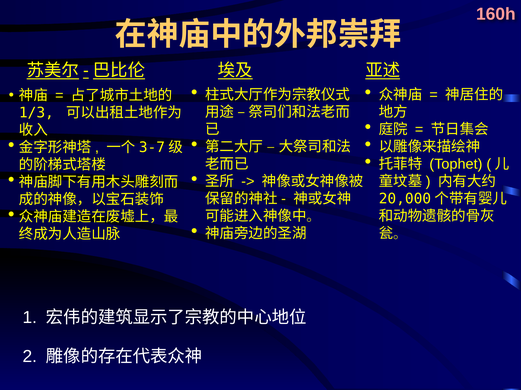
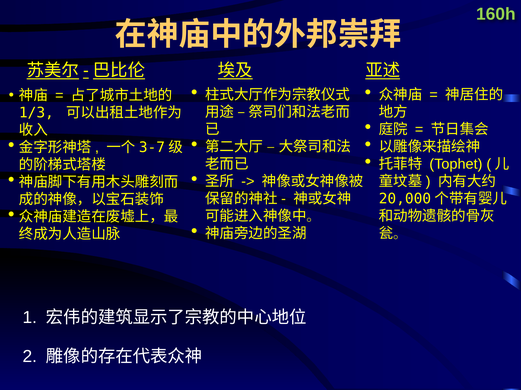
160h colour: pink -> light green (496, 14)
